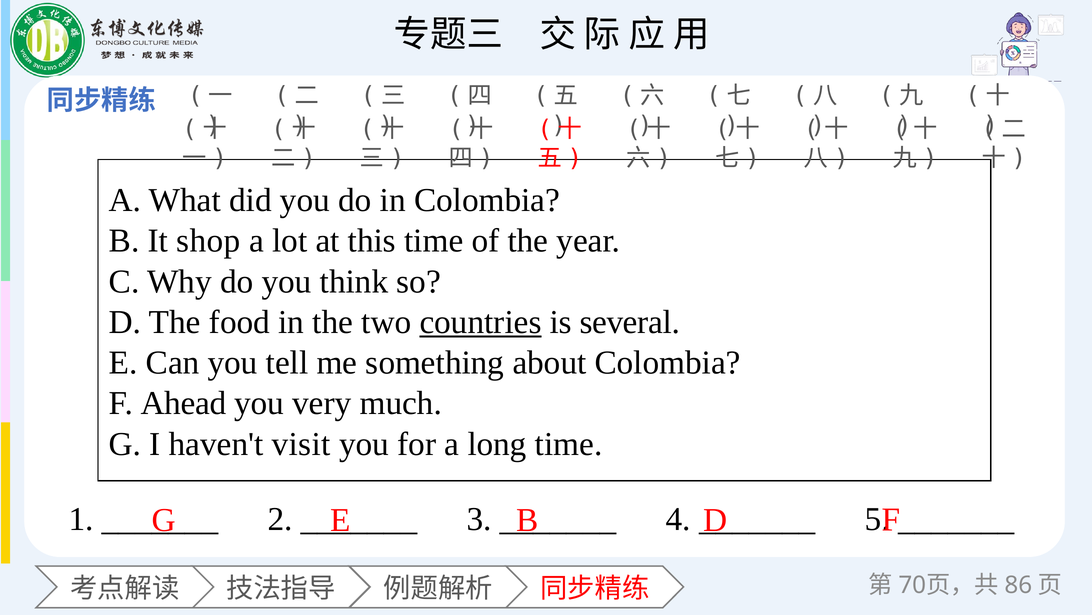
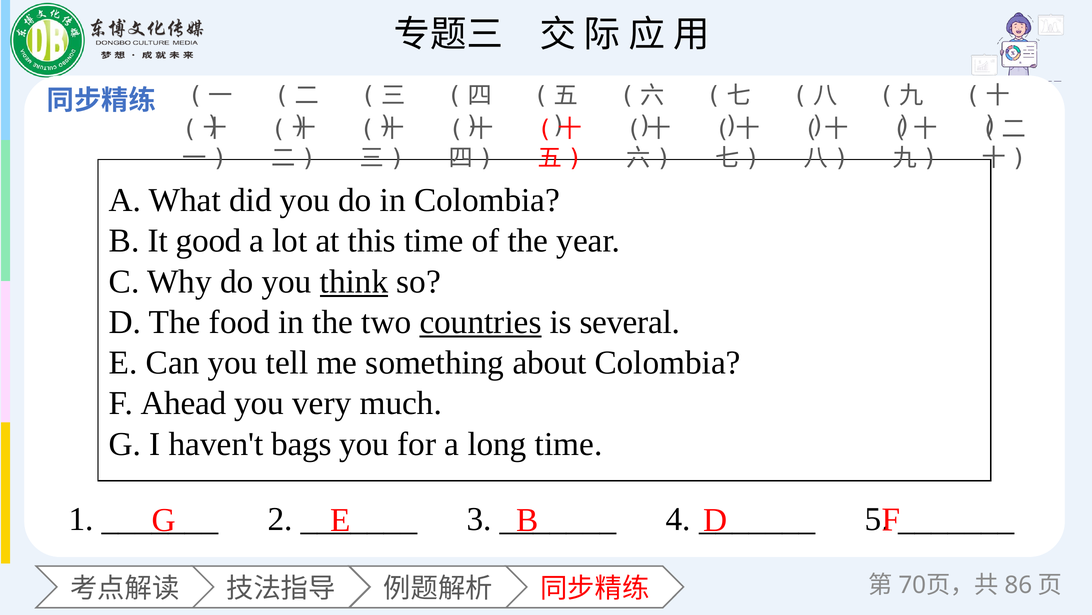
shop: shop -> good (209, 241)
think underline: none -> present (354, 281)
visit: visit -> bags (301, 444)
